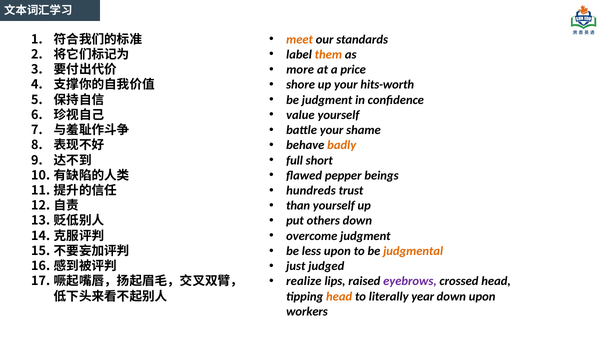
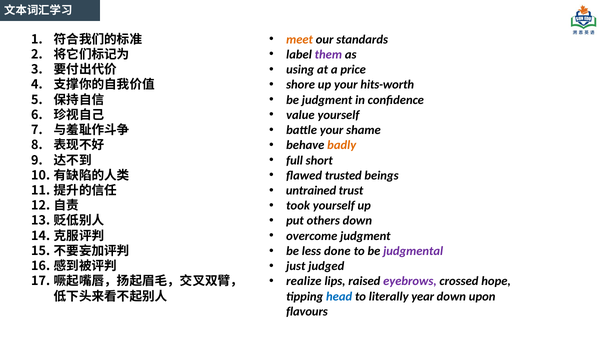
them colour: orange -> purple (328, 55)
more: more -> using (300, 70)
pepper: pepper -> trusted (343, 175)
hundreds: hundreds -> untrained (311, 190)
than: than -> took (298, 206)
less upon: upon -> done (337, 251)
judgmental colour: orange -> purple (413, 251)
crossed head: head -> hope (496, 281)
head colour: orange -> blue (339, 296)
workers: workers -> flavours (307, 311)
